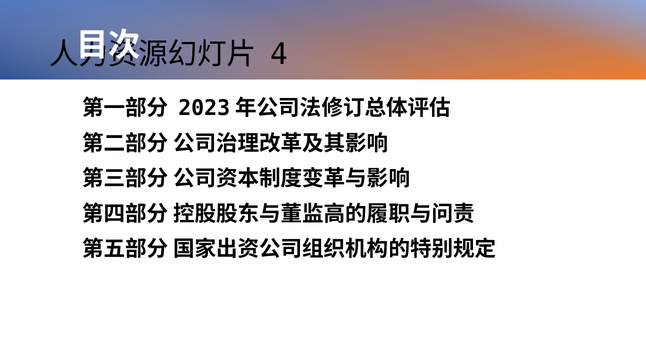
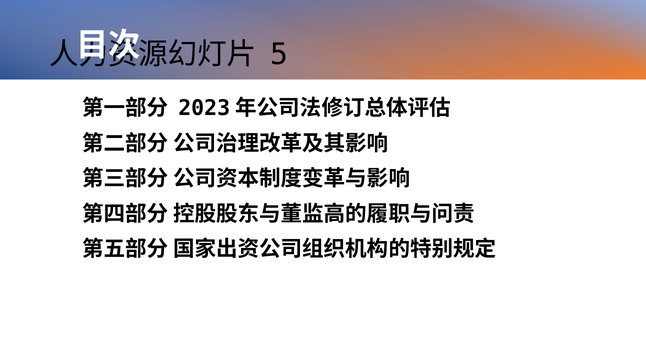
4: 4 -> 5 (279, 54)
